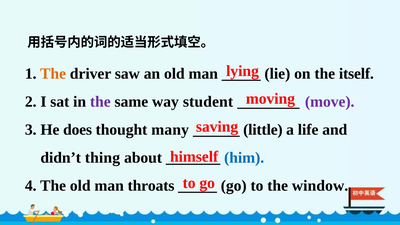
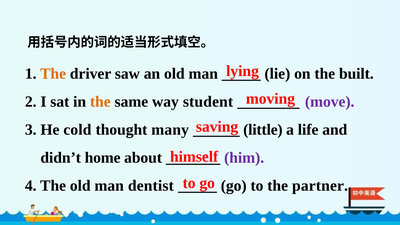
itself: itself -> built (356, 74)
the colour: purple -> orange (100, 102)
does: does -> cold (77, 130)
thing: thing -> home (103, 158)
him colour: blue -> purple (244, 158)
throats: throats -> dentist (151, 186)
window: window -> partner (320, 186)
